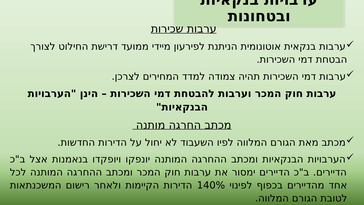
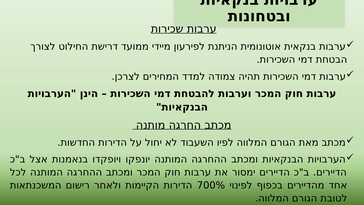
140%: 140% -> 700% (211, 185)
